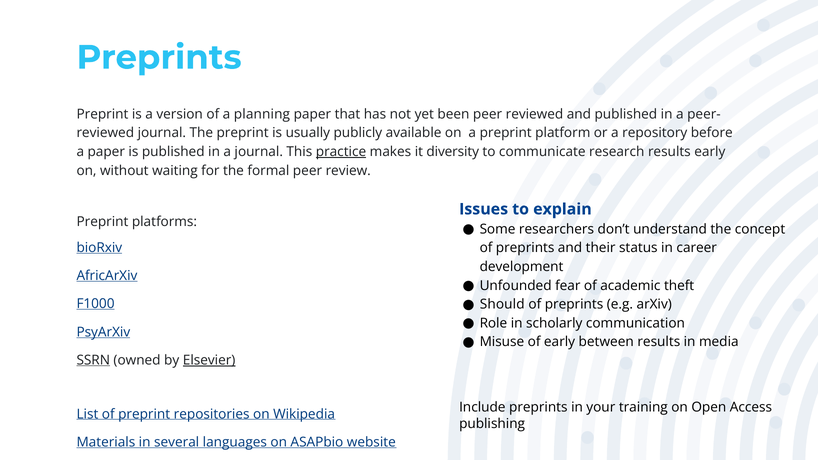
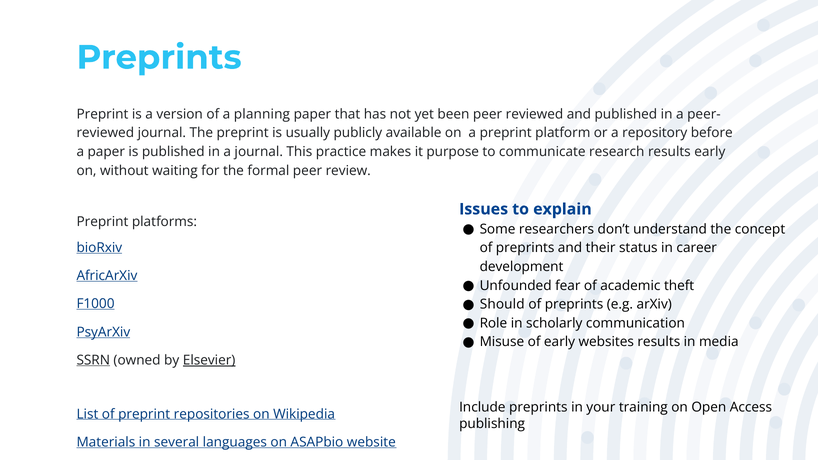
practice underline: present -> none (341, 152)
diversity: diversity -> purpose (453, 152)
between: between -> websites (606, 342)
